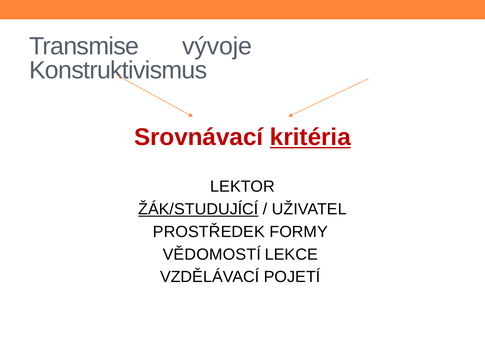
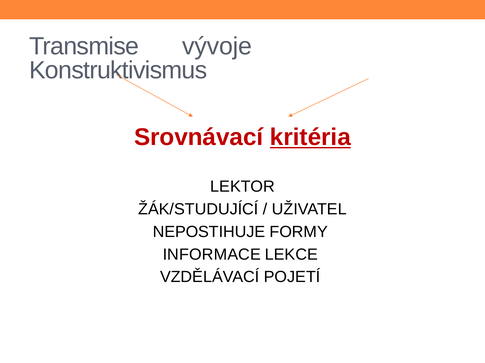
ŽÁK/STUDUJÍCÍ underline: present -> none (198, 210)
PROSTŘEDEK: PROSTŘEDEK -> NEPOSTIHUJE (209, 232)
VĚDOMOSTÍ: VĚDOMOSTÍ -> INFORMACE (212, 255)
